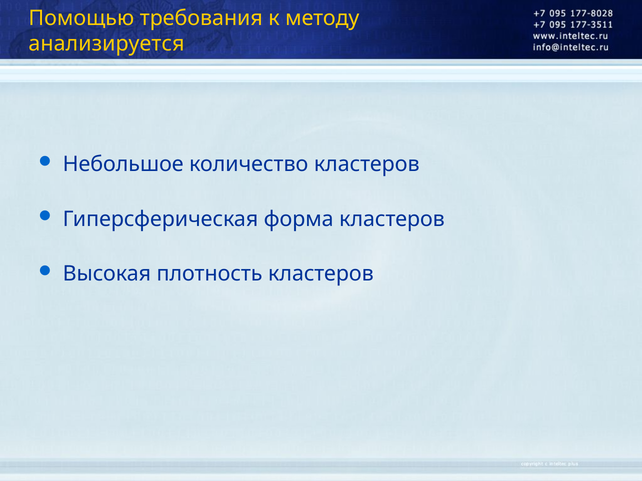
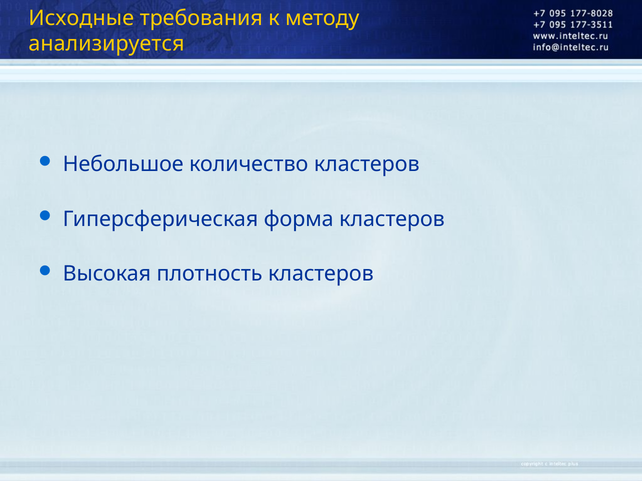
Помощью: Помощью -> Исходные (81, 18)
